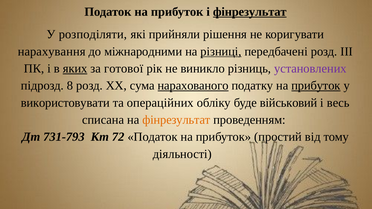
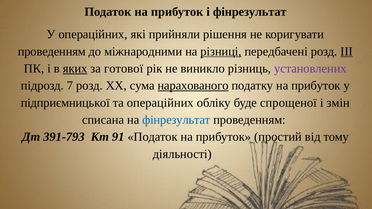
фінрезультат underline: present -> none (250, 12)
У розподіляти: розподіляти -> операційних (93, 34)
нарахування: нарахування -> проведенням (52, 51)
III underline: none -> present (347, 51)
8: 8 -> 7 (70, 86)
прибуток underline: present -> none (316, 86)
використовувати: використовувати -> підприємницької (65, 103)
військовий: військовий -> спрощеної (288, 103)
весь: весь -> змін (338, 103)
фінрезультат colour: orange -> blue (176, 120)
731-793: 731-793 -> 391-793 (64, 137)
72: 72 -> 91 (118, 137)
